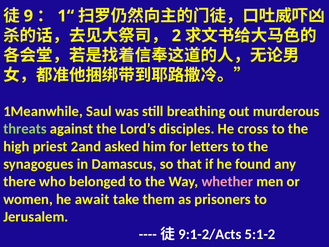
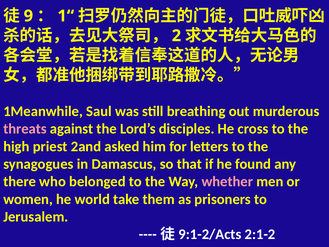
threats colour: light green -> pink (25, 129)
await: await -> world (92, 199)
5:1-2: 5:1-2 -> 2:1-2 (260, 234)
